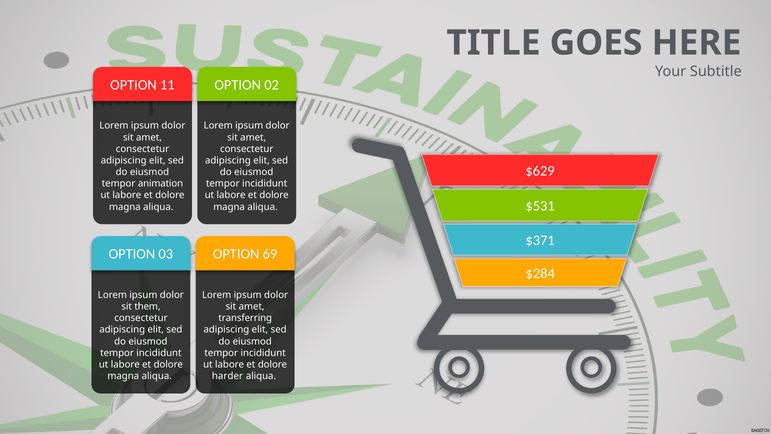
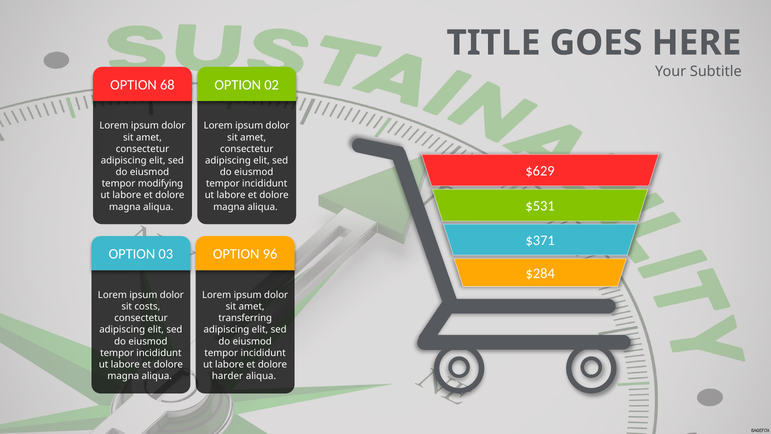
11: 11 -> 68 (167, 85)
animation: animation -> modifying (161, 184)
69: 69 -> 96 (270, 254)
them: them -> costs (147, 306)
